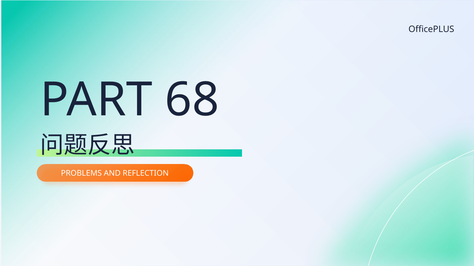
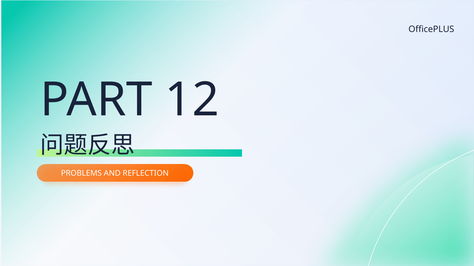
68: 68 -> 12 (192, 100)
